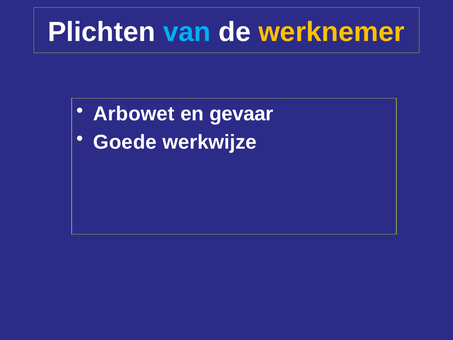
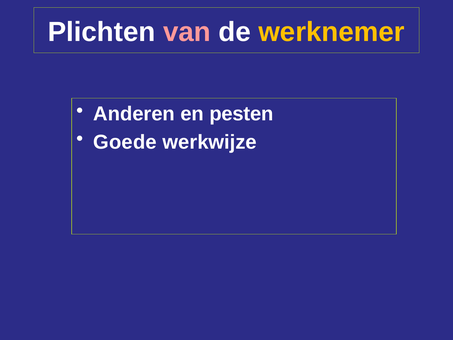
van colour: light blue -> pink (187, 32)
Arbowet: Arbowet -> Anderen (134, 114)
gevaar: gevaar -> pesten (241, 114)
